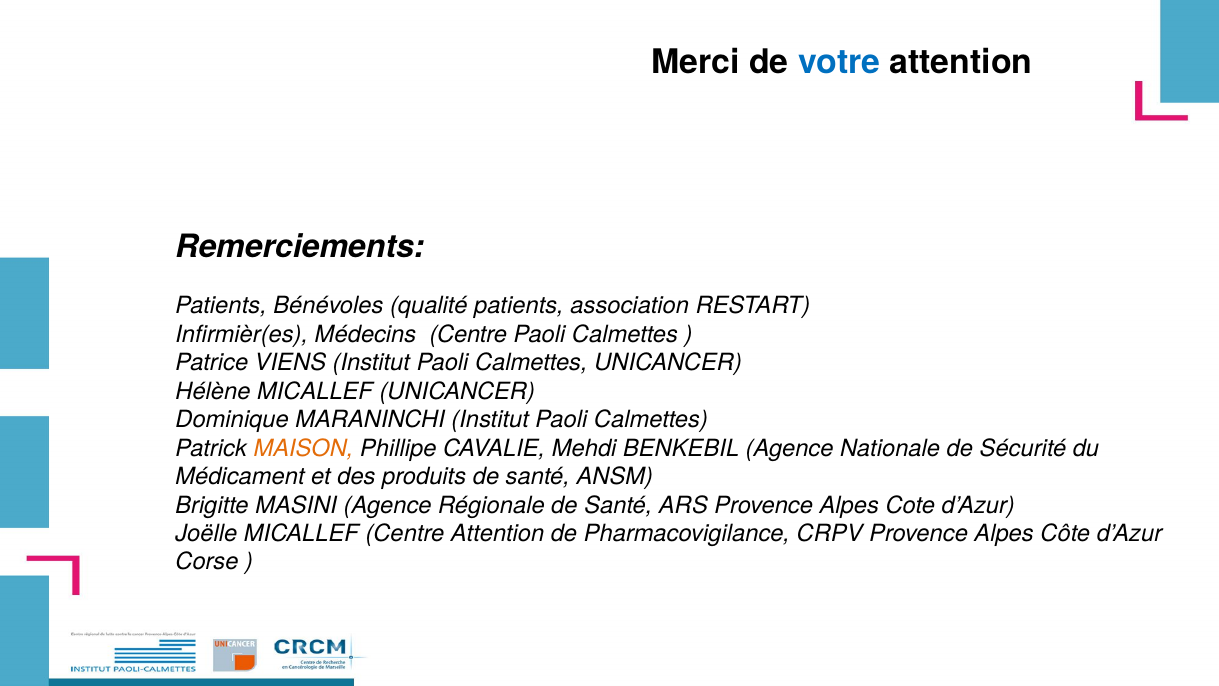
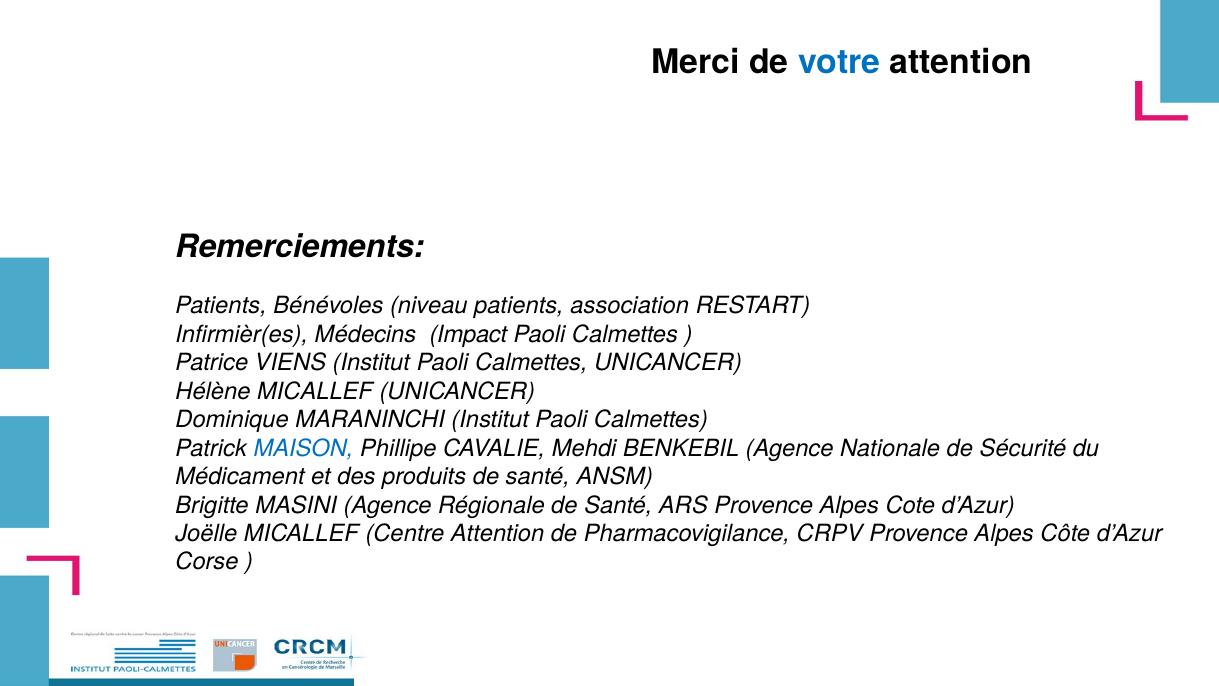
qualité: qualité -> niveau (429, 306)
Médecins Centre: Centre -> Impact (468, 334)
MAISON colour: orange -> blue (304, 448)
